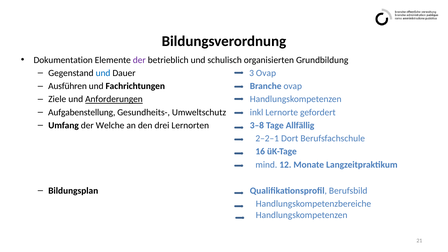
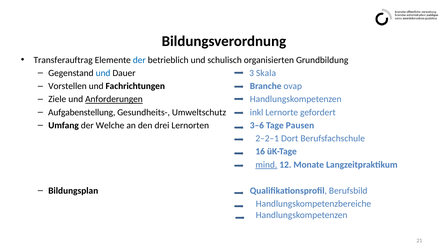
Dokumentation: Dokumentation -> Transferauftrag (63, 60)
der colour: purple -> blue (139, 60)
3 Ovap: Ovap -> Skala (266, 73)
Ausführen: Ausführen -> Vorstellen (67, 86)
3–8: 3–8 -> 3–6 (257, 125)
Allfällig: Allfällig -> Pausen (300, 125)
mind underline: none -> present (266, 165)
